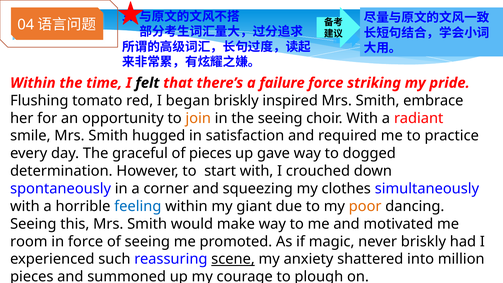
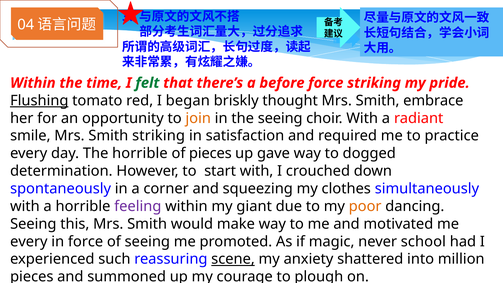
felt colour: black -> green (147, 83)
failure: failure -> before (282, 83)
Flushing underline: none -> present (39, 101)
inspired: inspired -> thought (290, 101)
Smith hugged: hugged -> striking (159, 136)
The graceful: graceful -> horrible (140, 153)
feeling colour: blue -> purple (138, 206)
room: room -> every (29, 241)
never briskly: briskly -> school (423, 241)
